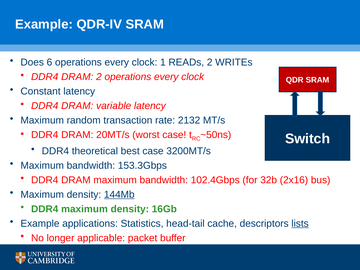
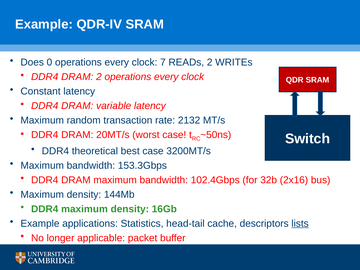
6: 6 -> 0 (49, 62)
1: 1 -> 7 (163, 62)
144Mb underline: present -> none (119, 194)
